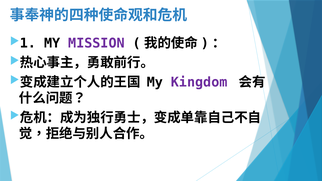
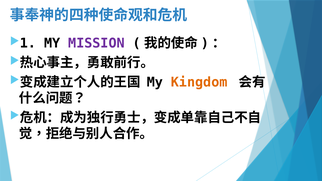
Kingdom colour: purple -> orange (199, 82)
